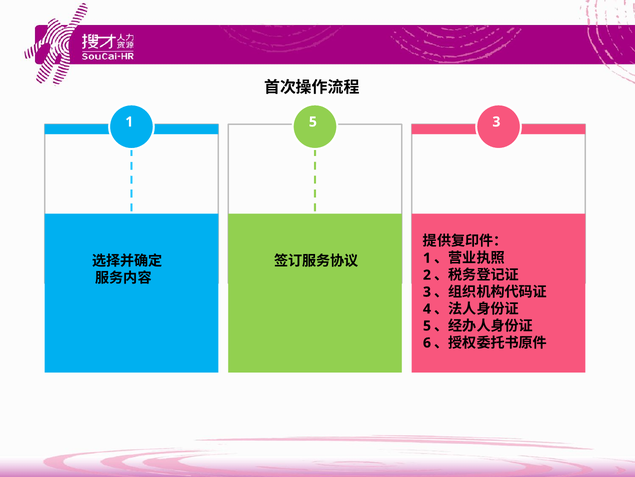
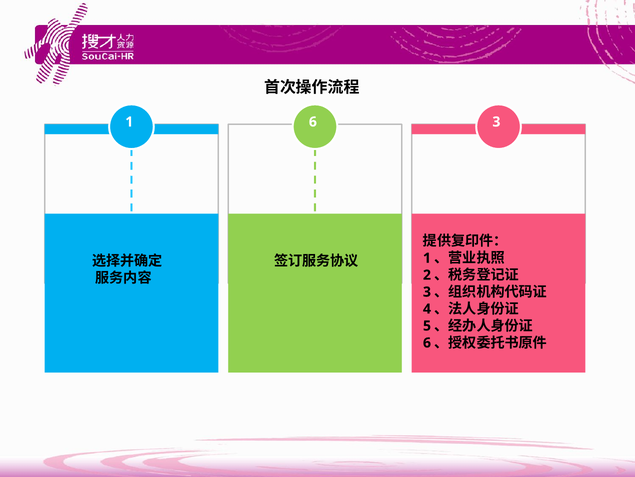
1 5: 5 -> 6 (313, 122)
